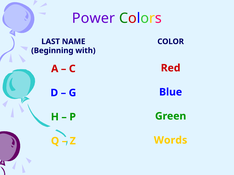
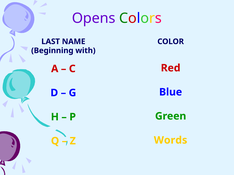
Power: Power -> Opens (94, 18)
